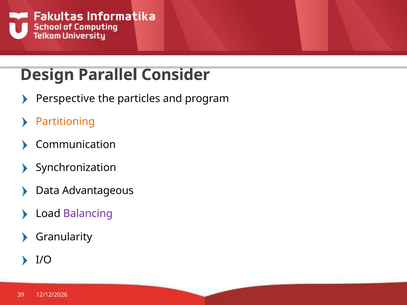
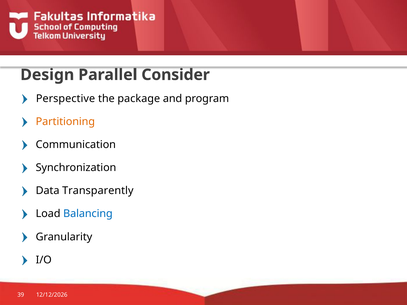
particles: particles -> package (139, 99)
Advantageous: Advantageous -> Transparently (98, 191)
Balancing colour: purple -> blue (88, 214)
